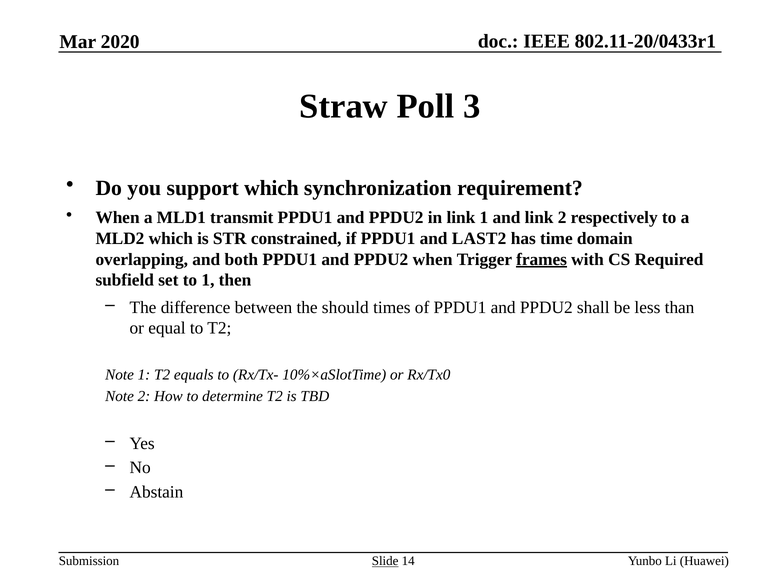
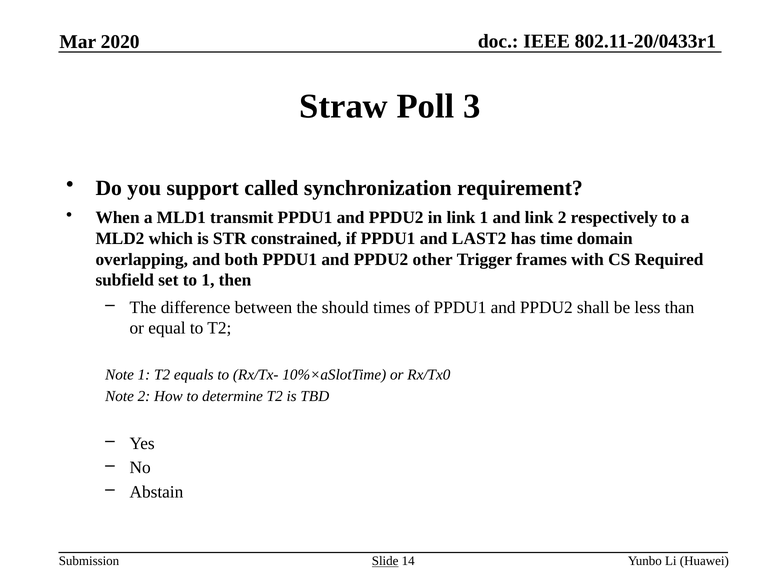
support which: which -> called (271, 188)
PPDU2 when: when -> other (433, 259)
frames underline: present -> none (542, 259)
